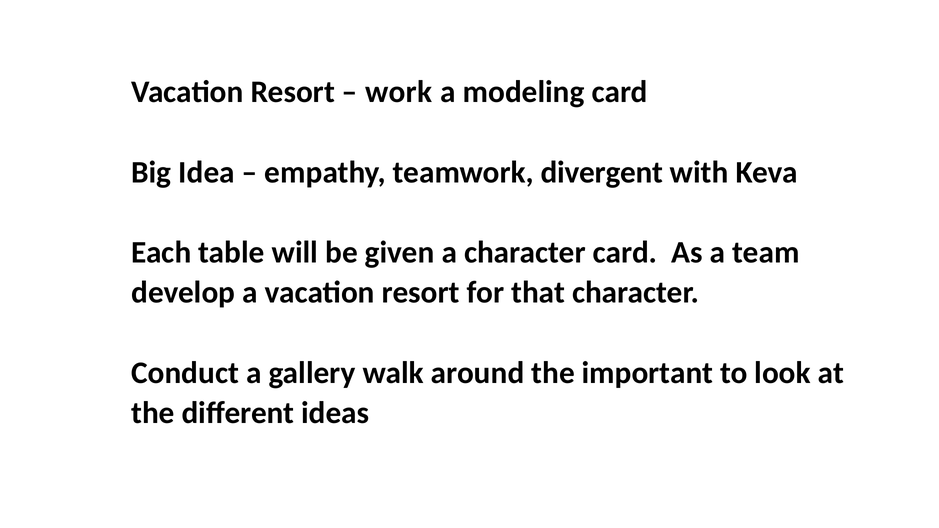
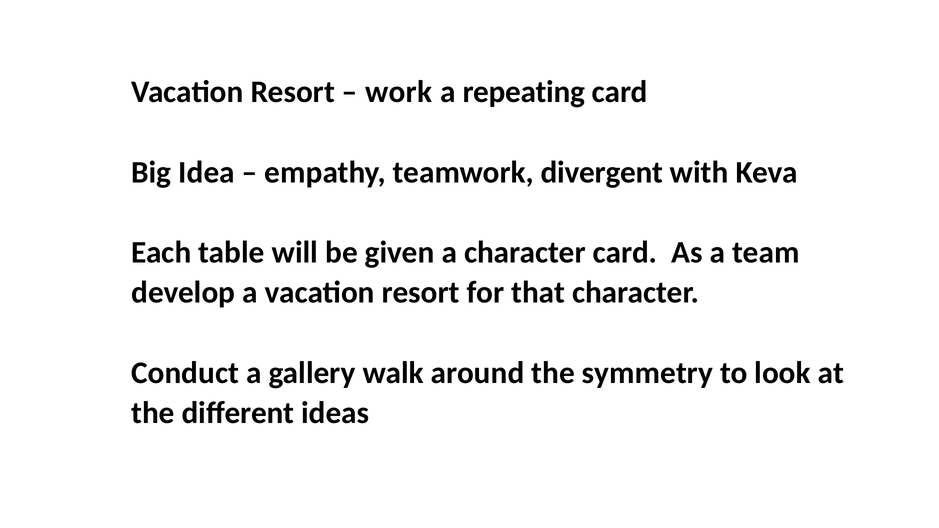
modeling: modeling -> repeating (524, 92)
important: important -> symmetry (647, 373)
